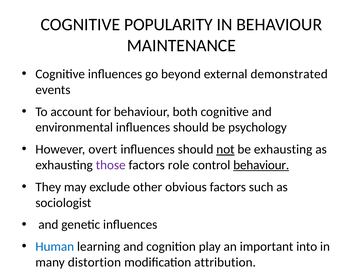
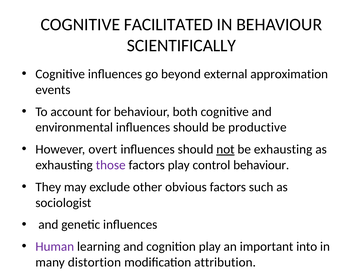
POPULARITY: POPULARITY -> FACILITATED (168, 25)
MAINTENANCE: MAINTENANCE -> SCIENTIFICALLY (181, 46)
demonstrated: demonstrated -> approximation (289, 74)
psychology: psychology -> productive (257, 128)
factors role: role -> play (179, 165)
behaviour underline: present -> none (261, 165)
Human colour: blue -> purple (55, 247)
